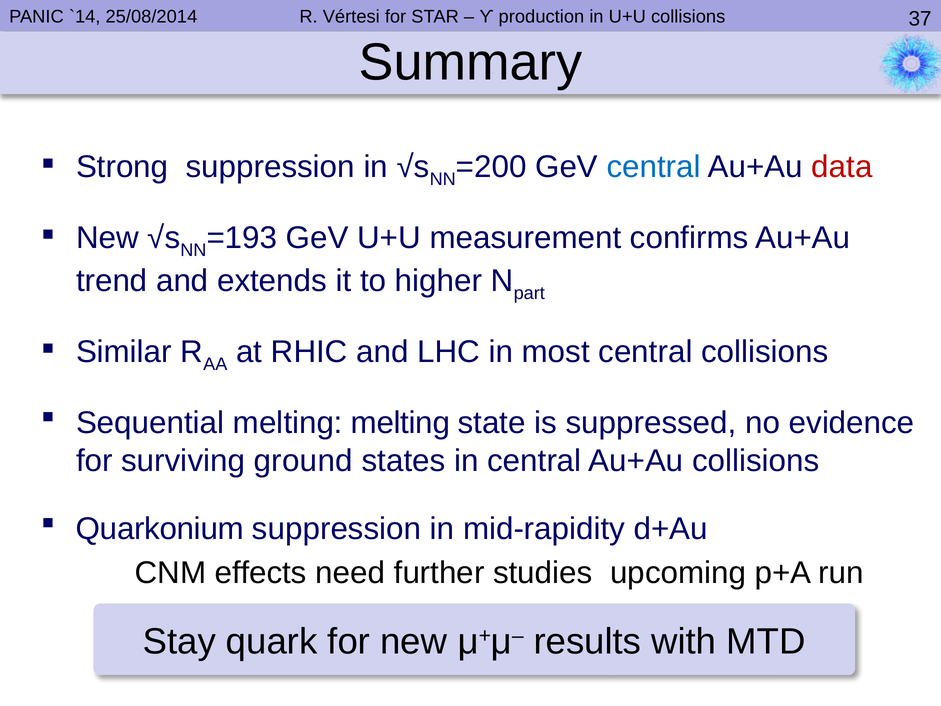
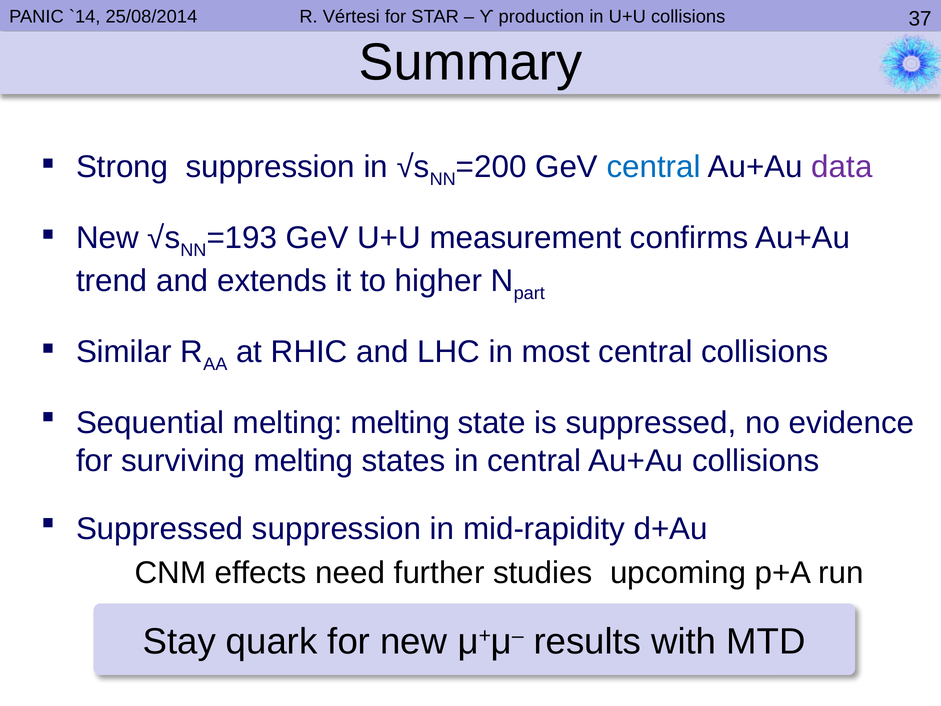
data colour: red -> purple (842, 167)
surviving ground: ground -> melting (304, 461)
Quarkonium: Quarkonium -> Suppressed (160, 529)
